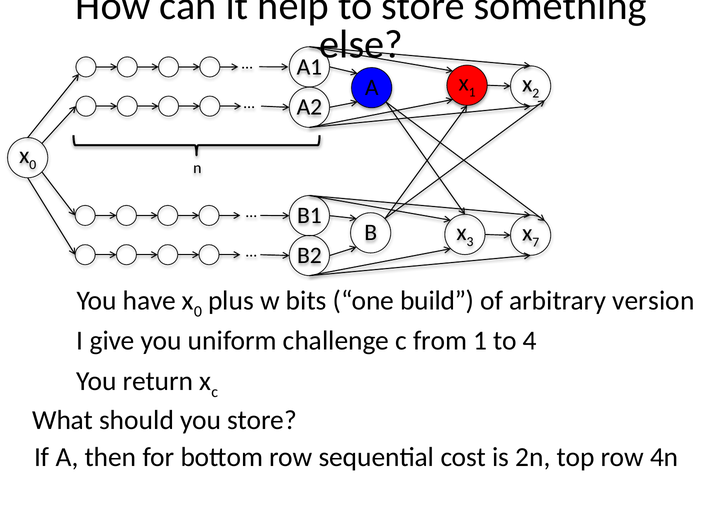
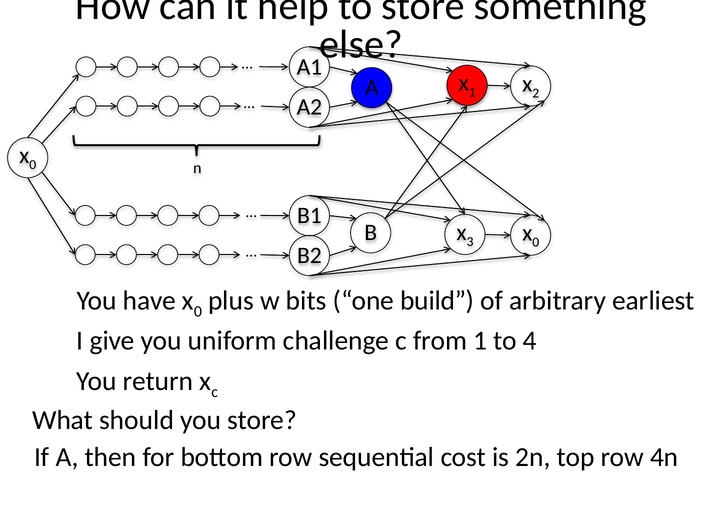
7: 7 -> 0 (536, 242)
version: version -> earliest (653, 301)
